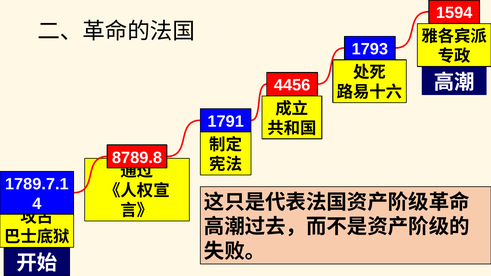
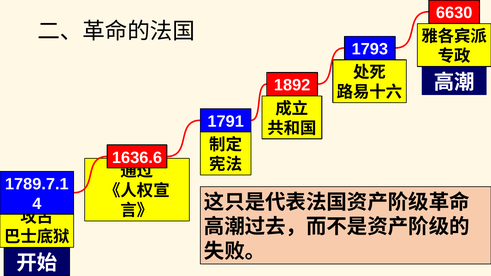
1594: 1594 -> 6630 (454, 13)
4456: 4456 -> 1892 (292, 85)
8789.8: 8789.8 -> 1636.6 (137, 158)
